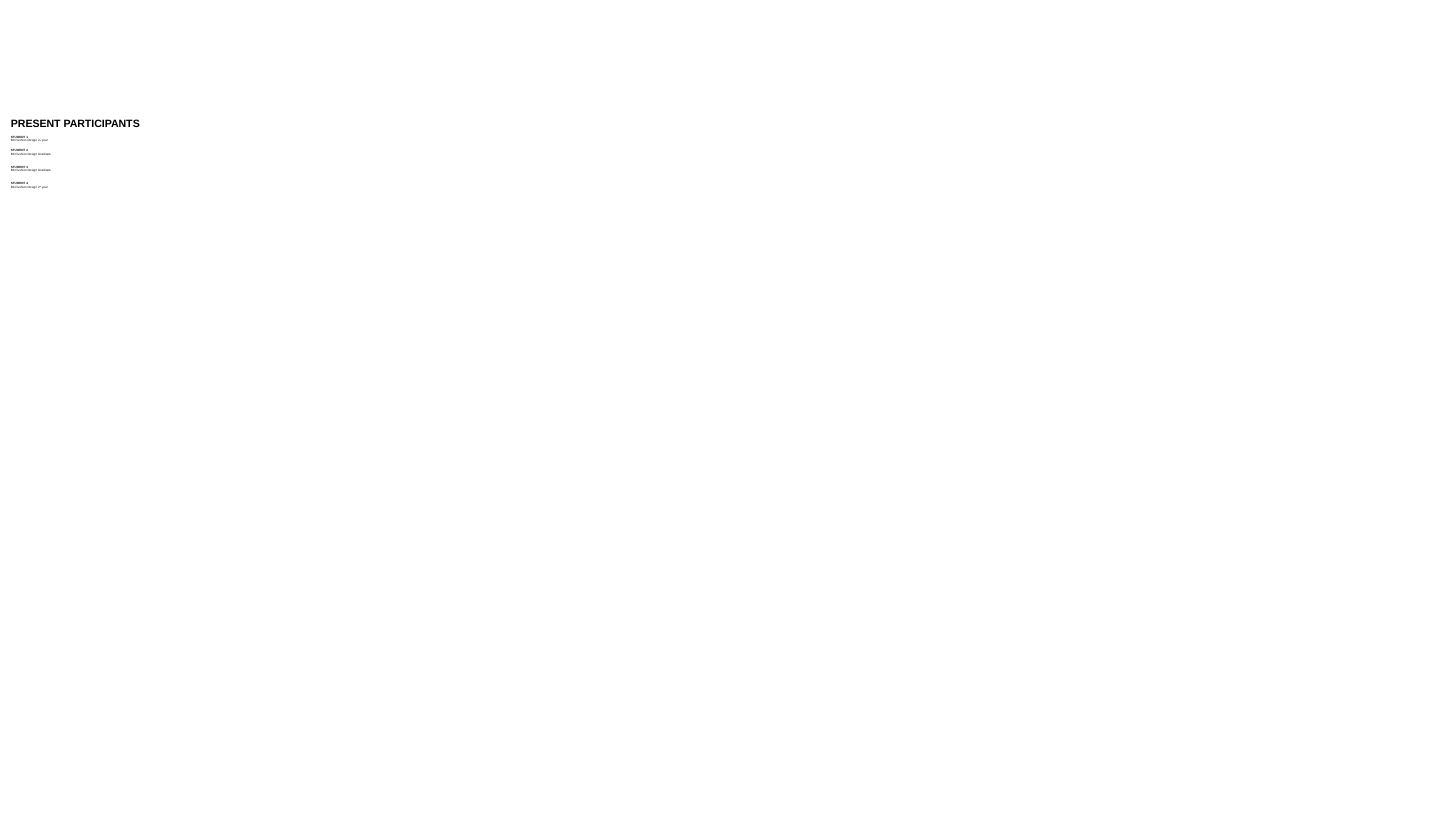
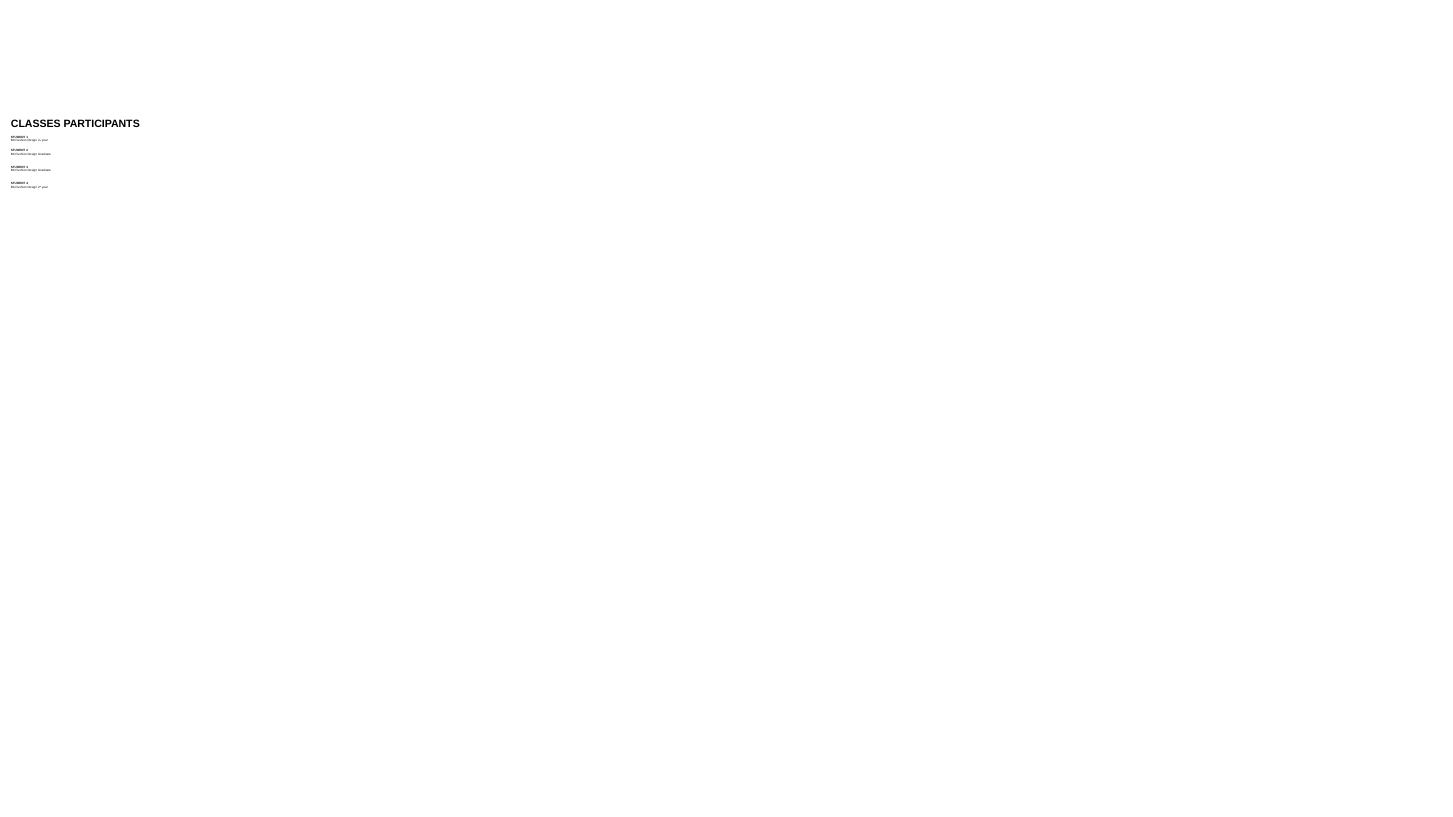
PRESENT: PRESENT -> CLASSES (36, 124)
